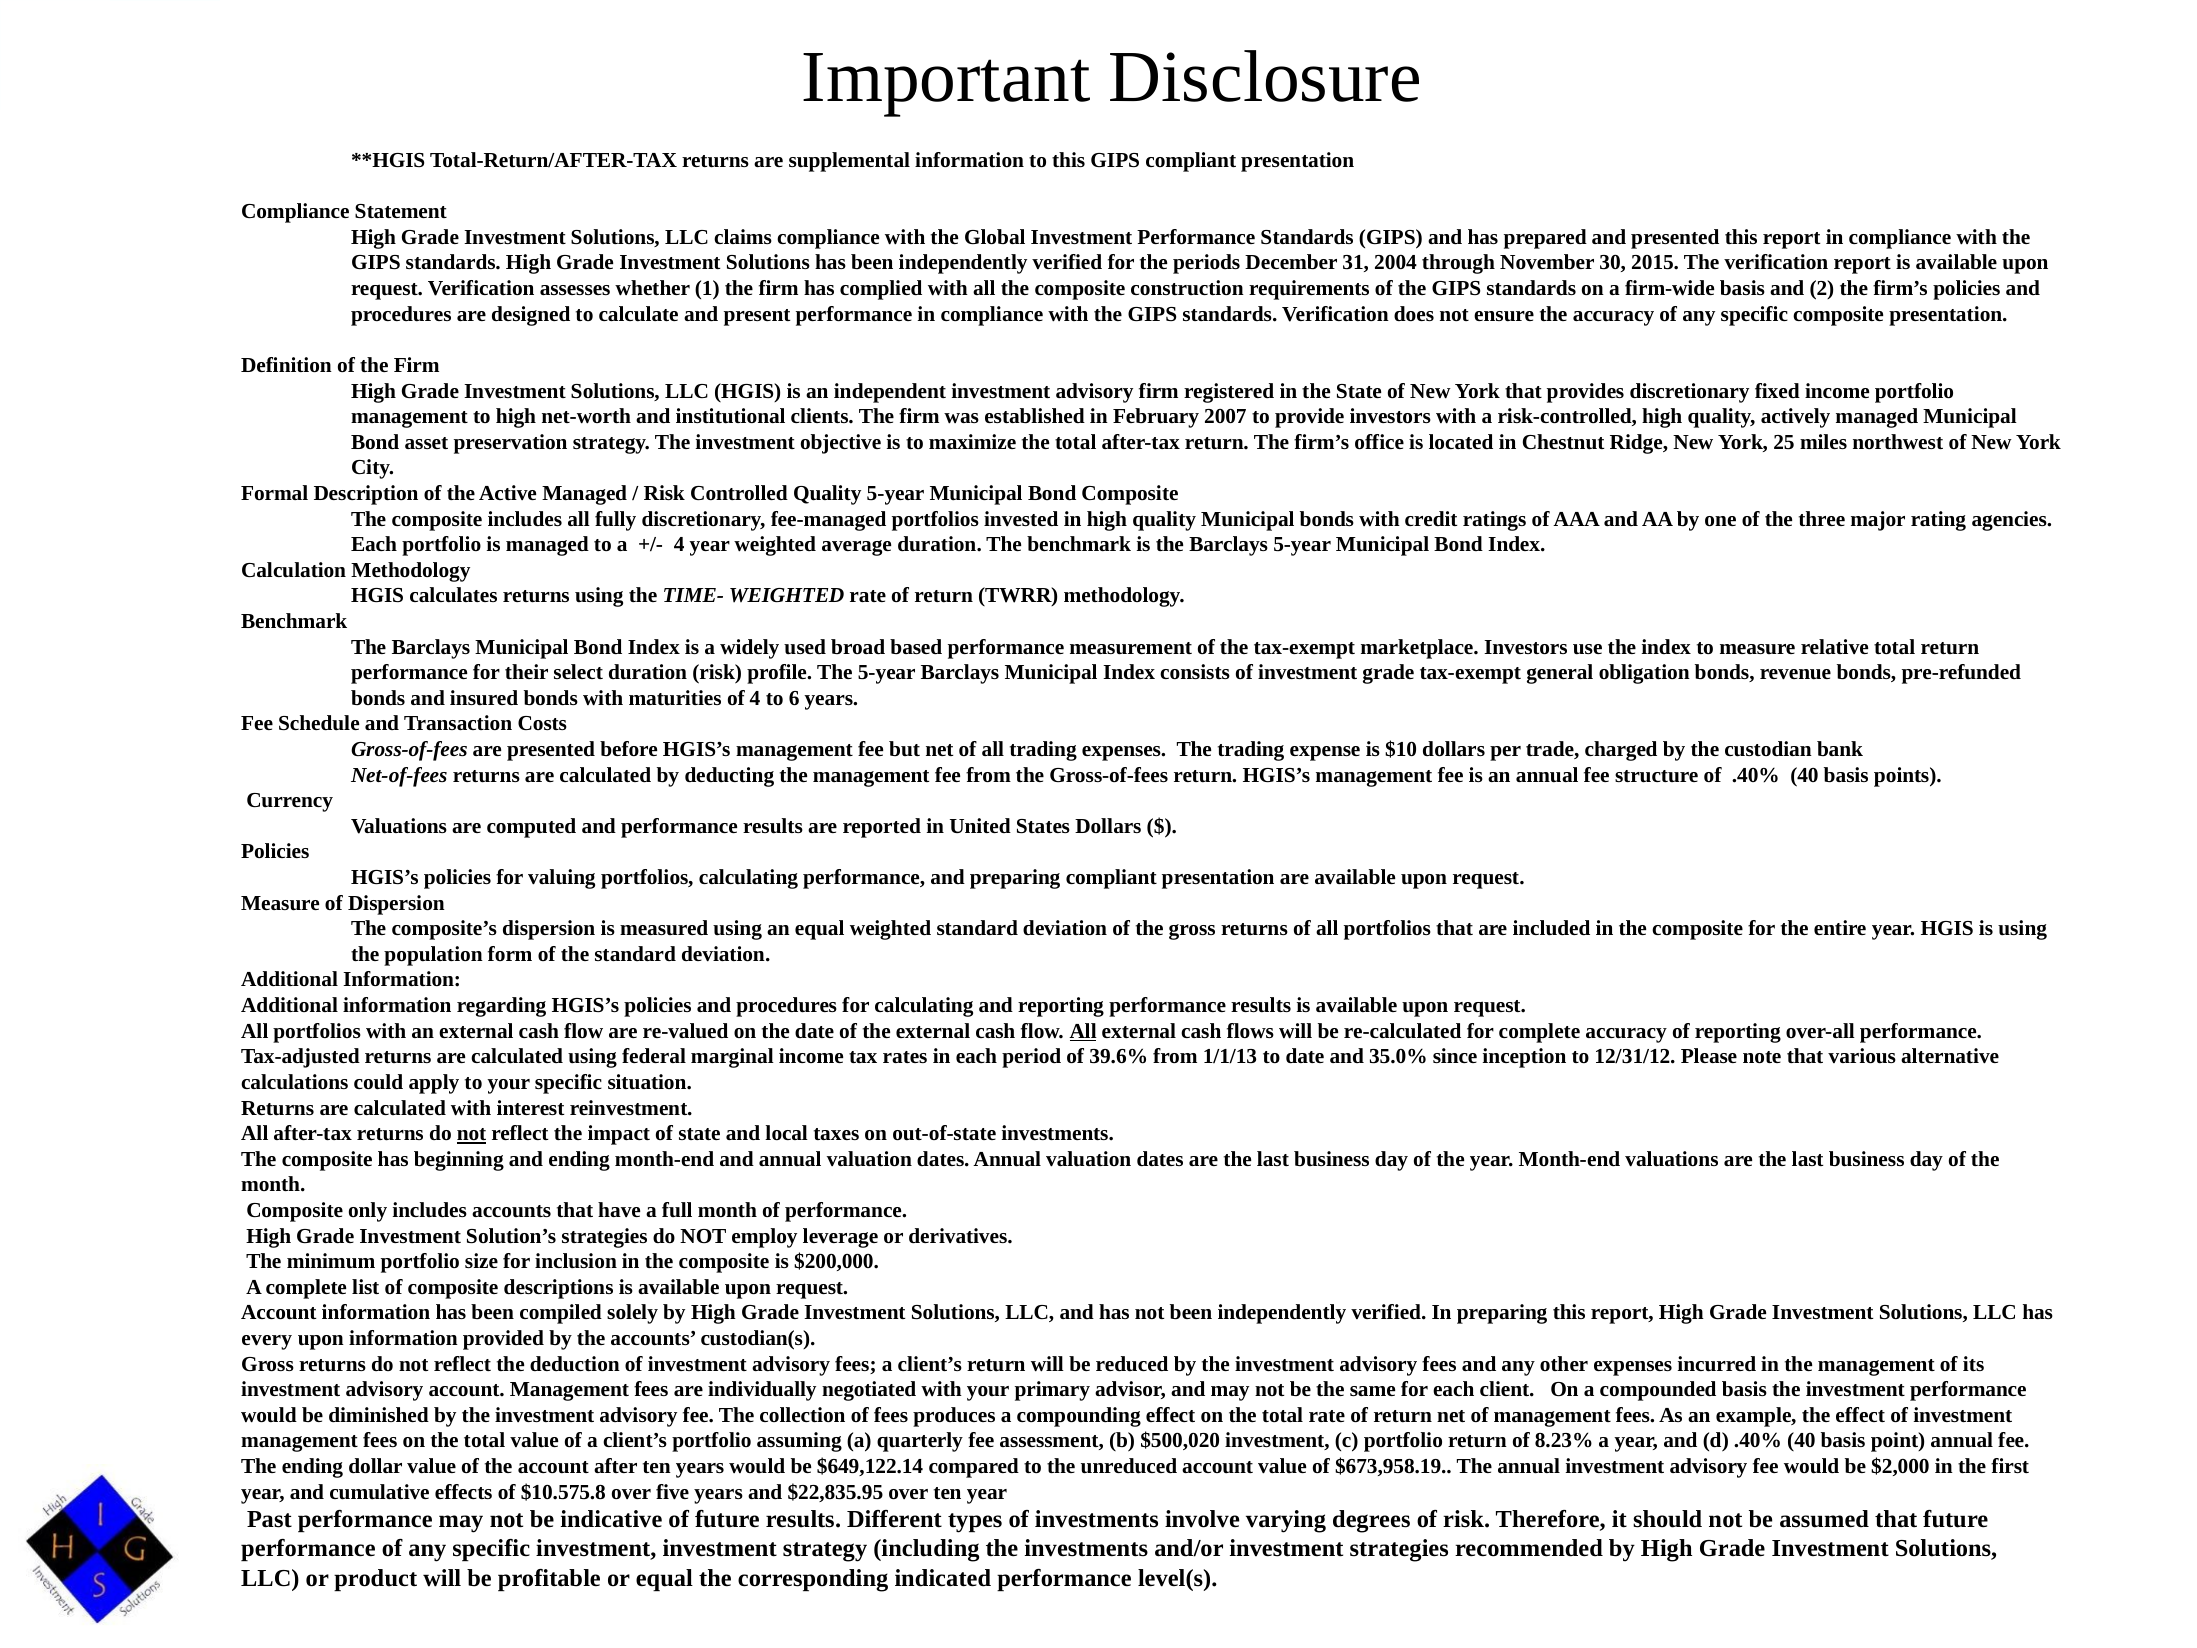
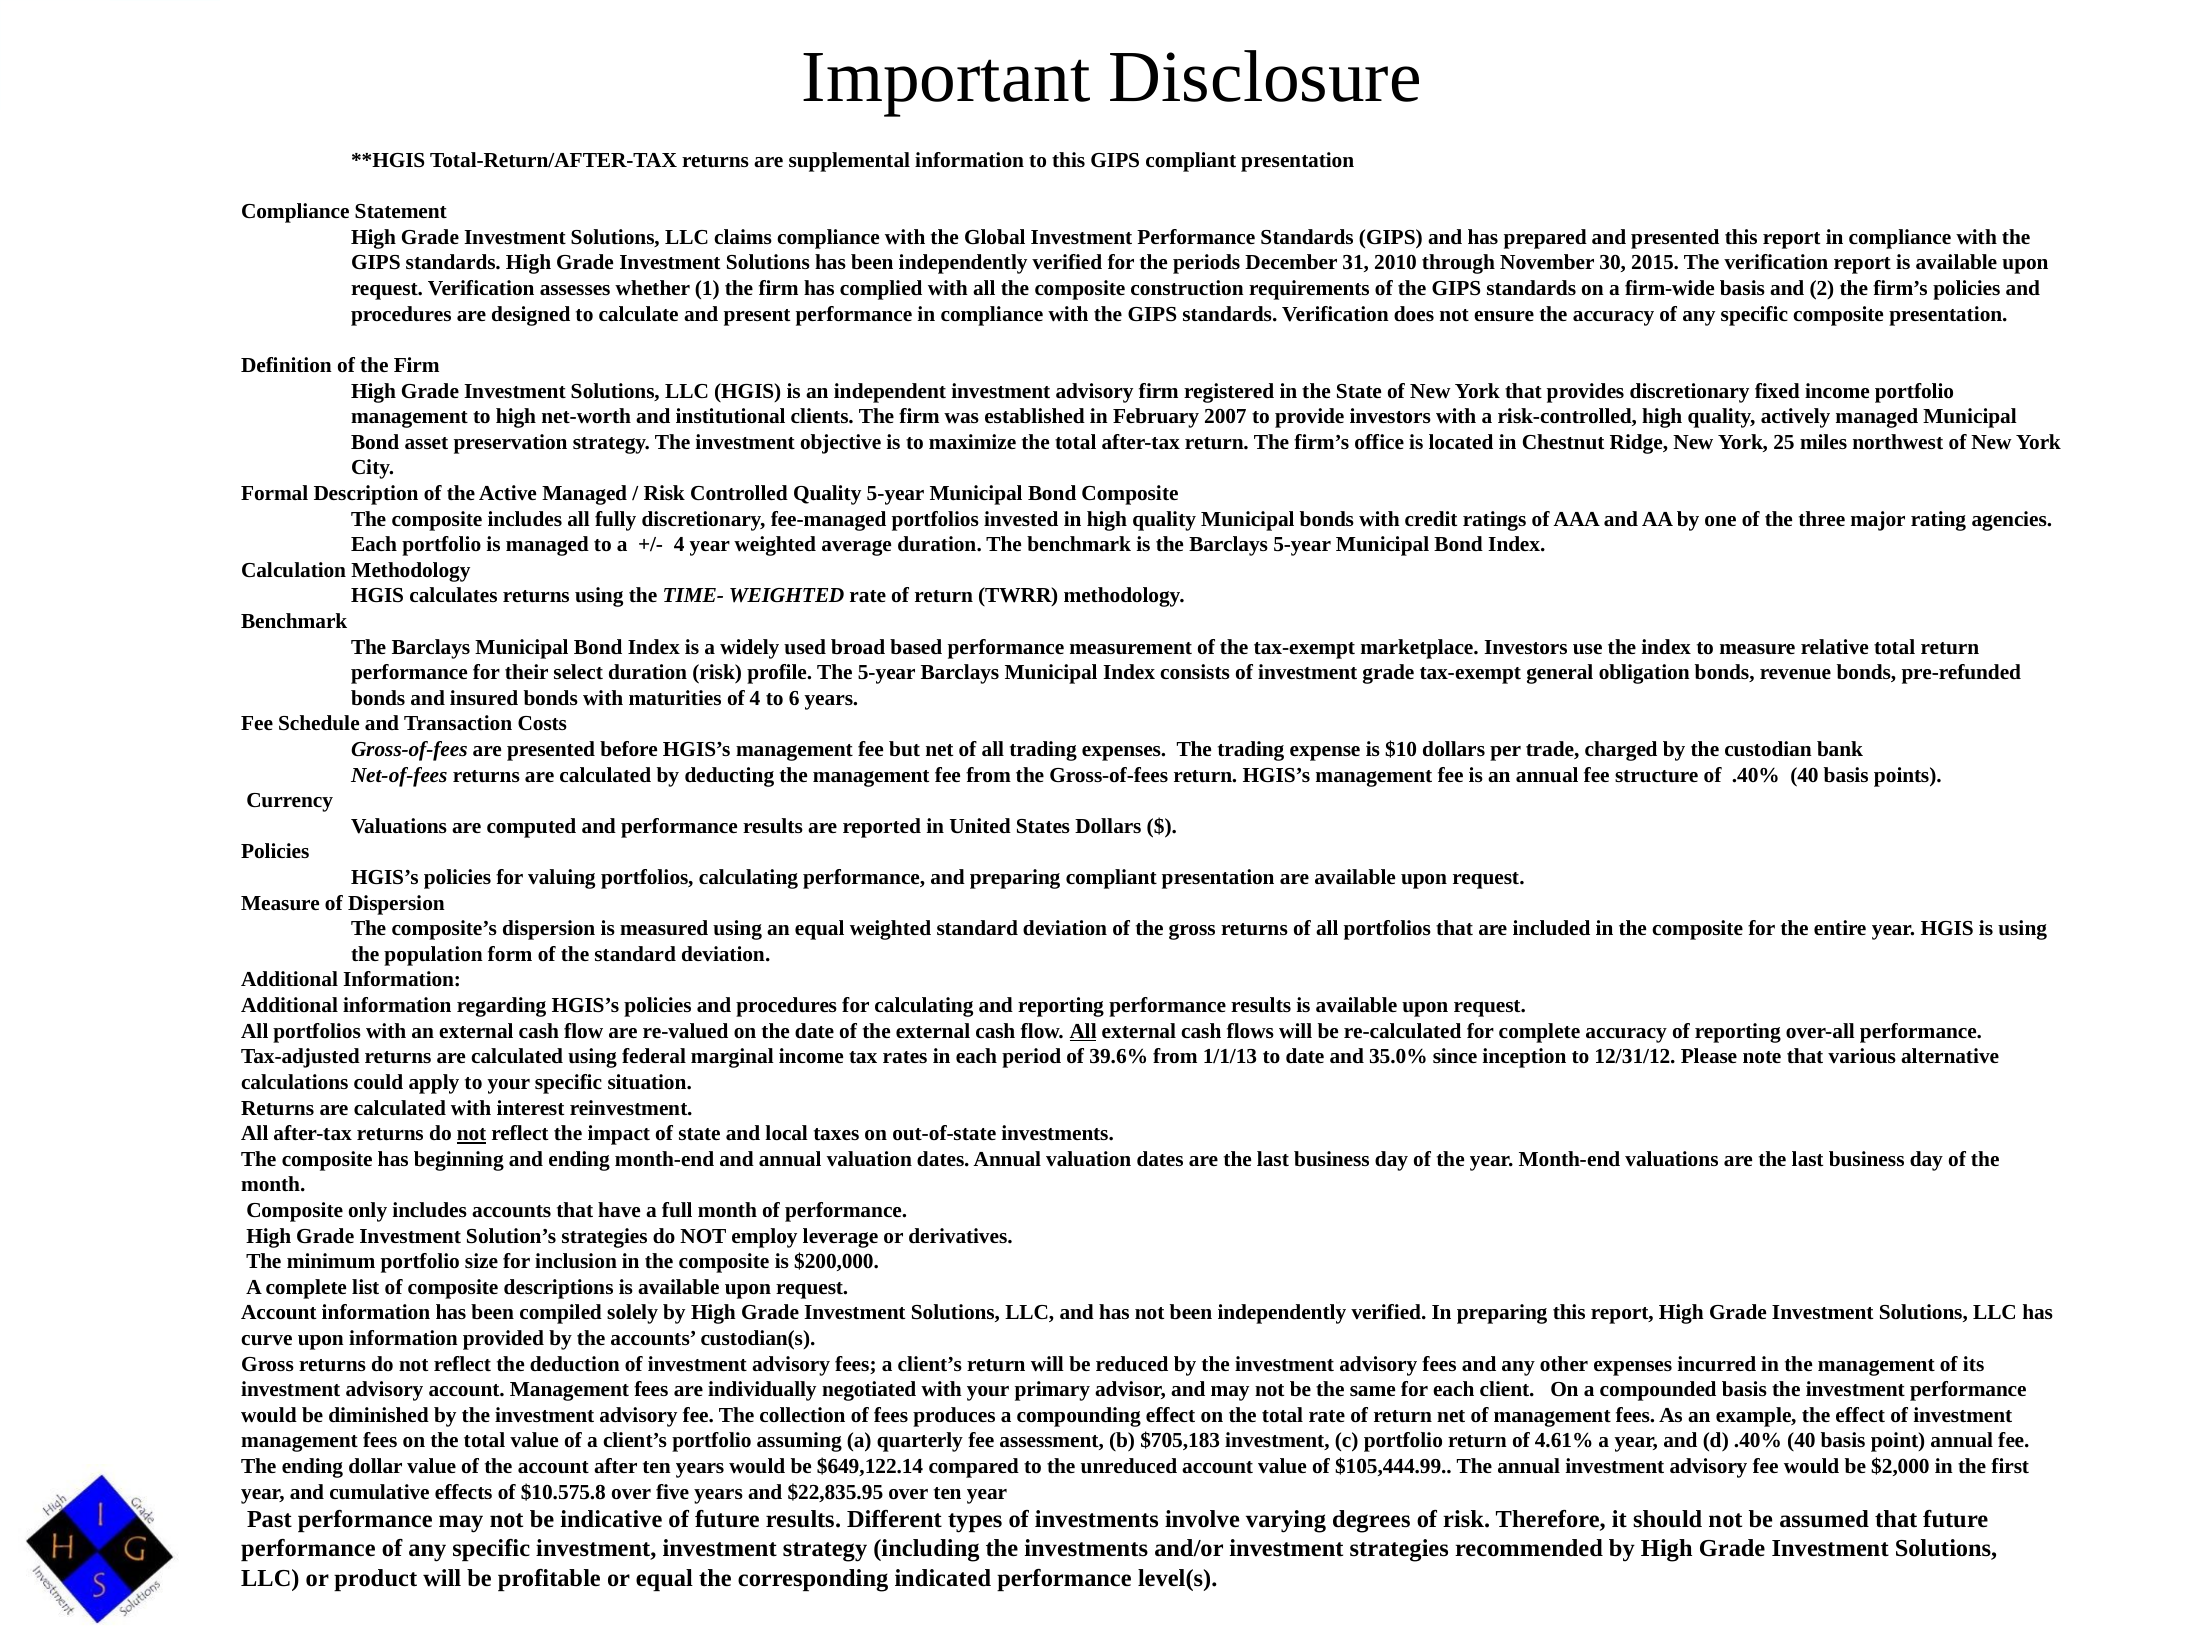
2004: 2004 -> 2010 (1396, 263)
every: every -> curve (267, 1338)
$500,020: $500,020 -> $705,183 (1180, 1441)
8.23%: 8.23% -> 4.61% (1564, 1441)
$673,958.19: $673,958.19 -> $105,444.99 (1393, 1466)
